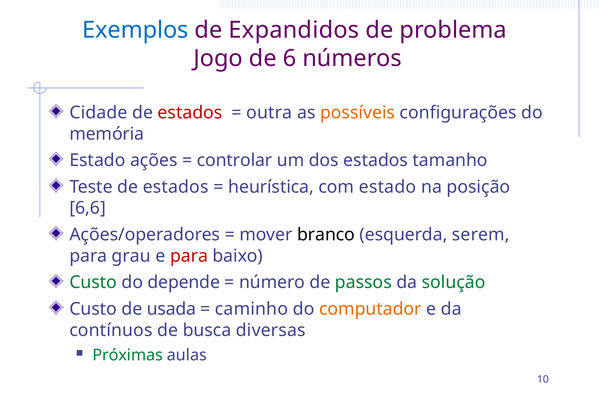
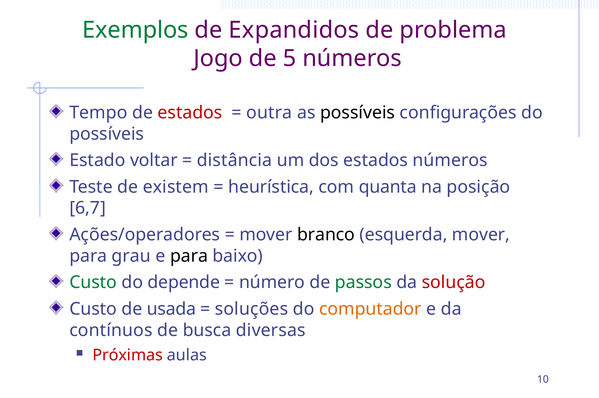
Exemplos colour: blue -> green (135, 30)
6: 6 -> 5 (290, 58)
Cidade: Cidade -> Tempo (98, 112)
possíveis colour: orange -> black (358, 112)
memória: memória -> possíveis (107, 134)
ações: ações -> voltar (154, 160)
controlar: controlar -> distância (234, 160)
estados tamanho: tamanho -> números (450, 160)
Teste de estados: estados -> existem (176, 187)
com estado: estado -> quanta (388, 187)
6,6: 6,6 -> 6,7 (88, 208)
esquerda serem: serem -> mover (481, 234)
para colour: red -> black (189, 256)
solução colour: green -> red (454, 282)
caminho: caminho -> soluções (252, 309)
Próximas colour: green -> red (128, 355)
